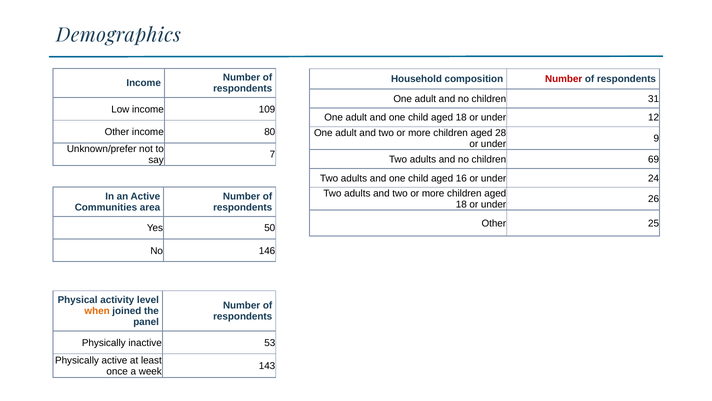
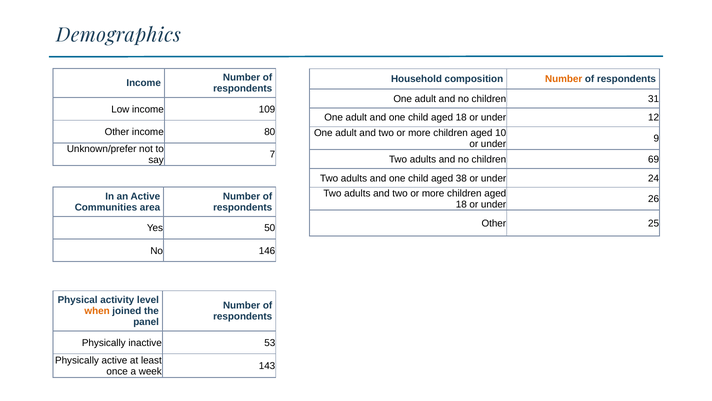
Number colour: red -> orange (564, 79)
28: 28 -> 10 (501, 133)
16: 16 -> 38 (461, 178)
